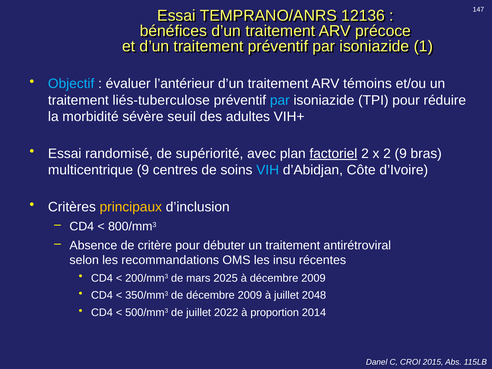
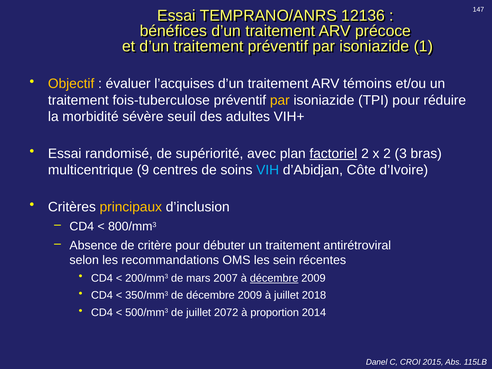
Objectif colour: light blue -> yellow (71, 84)
l’antérieur: l’antérieur -> l’acquises (184, 84)
liés-tuberculose: liés-tuberculose -> fois-tuberculose (161, 100)
par colour: light blue -> yellow (280, 100)
2 9: 9 -> 3 (401, 154)
insu: insu -> sein (284, 260)
2025: 2025 -> 2007 (226, 278)
décembre underline: none -> present (274, 278)
2048: 2048 -> 2018 (314, 295)
2022: 2022 -> 2072 (226, 313)
